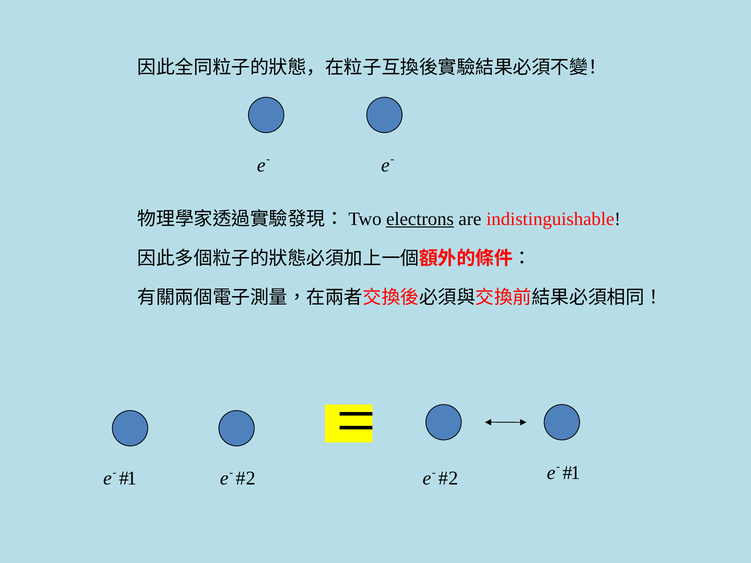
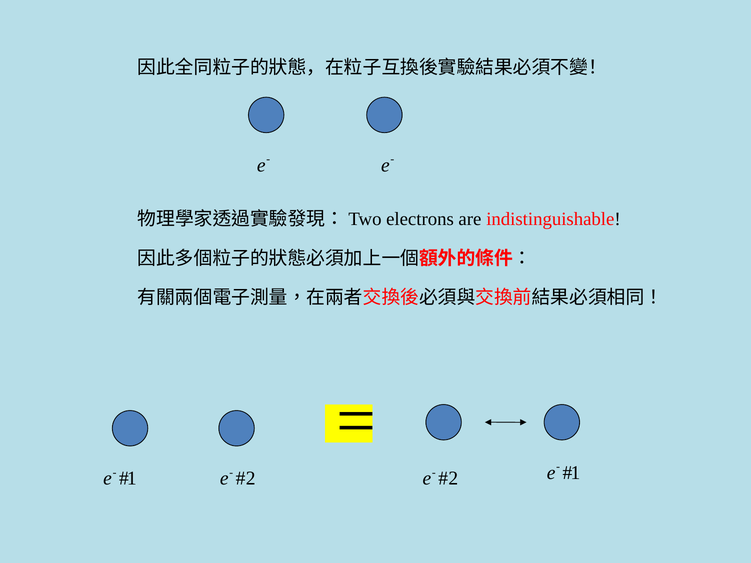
electrons underline: present -> none (420, 219)
